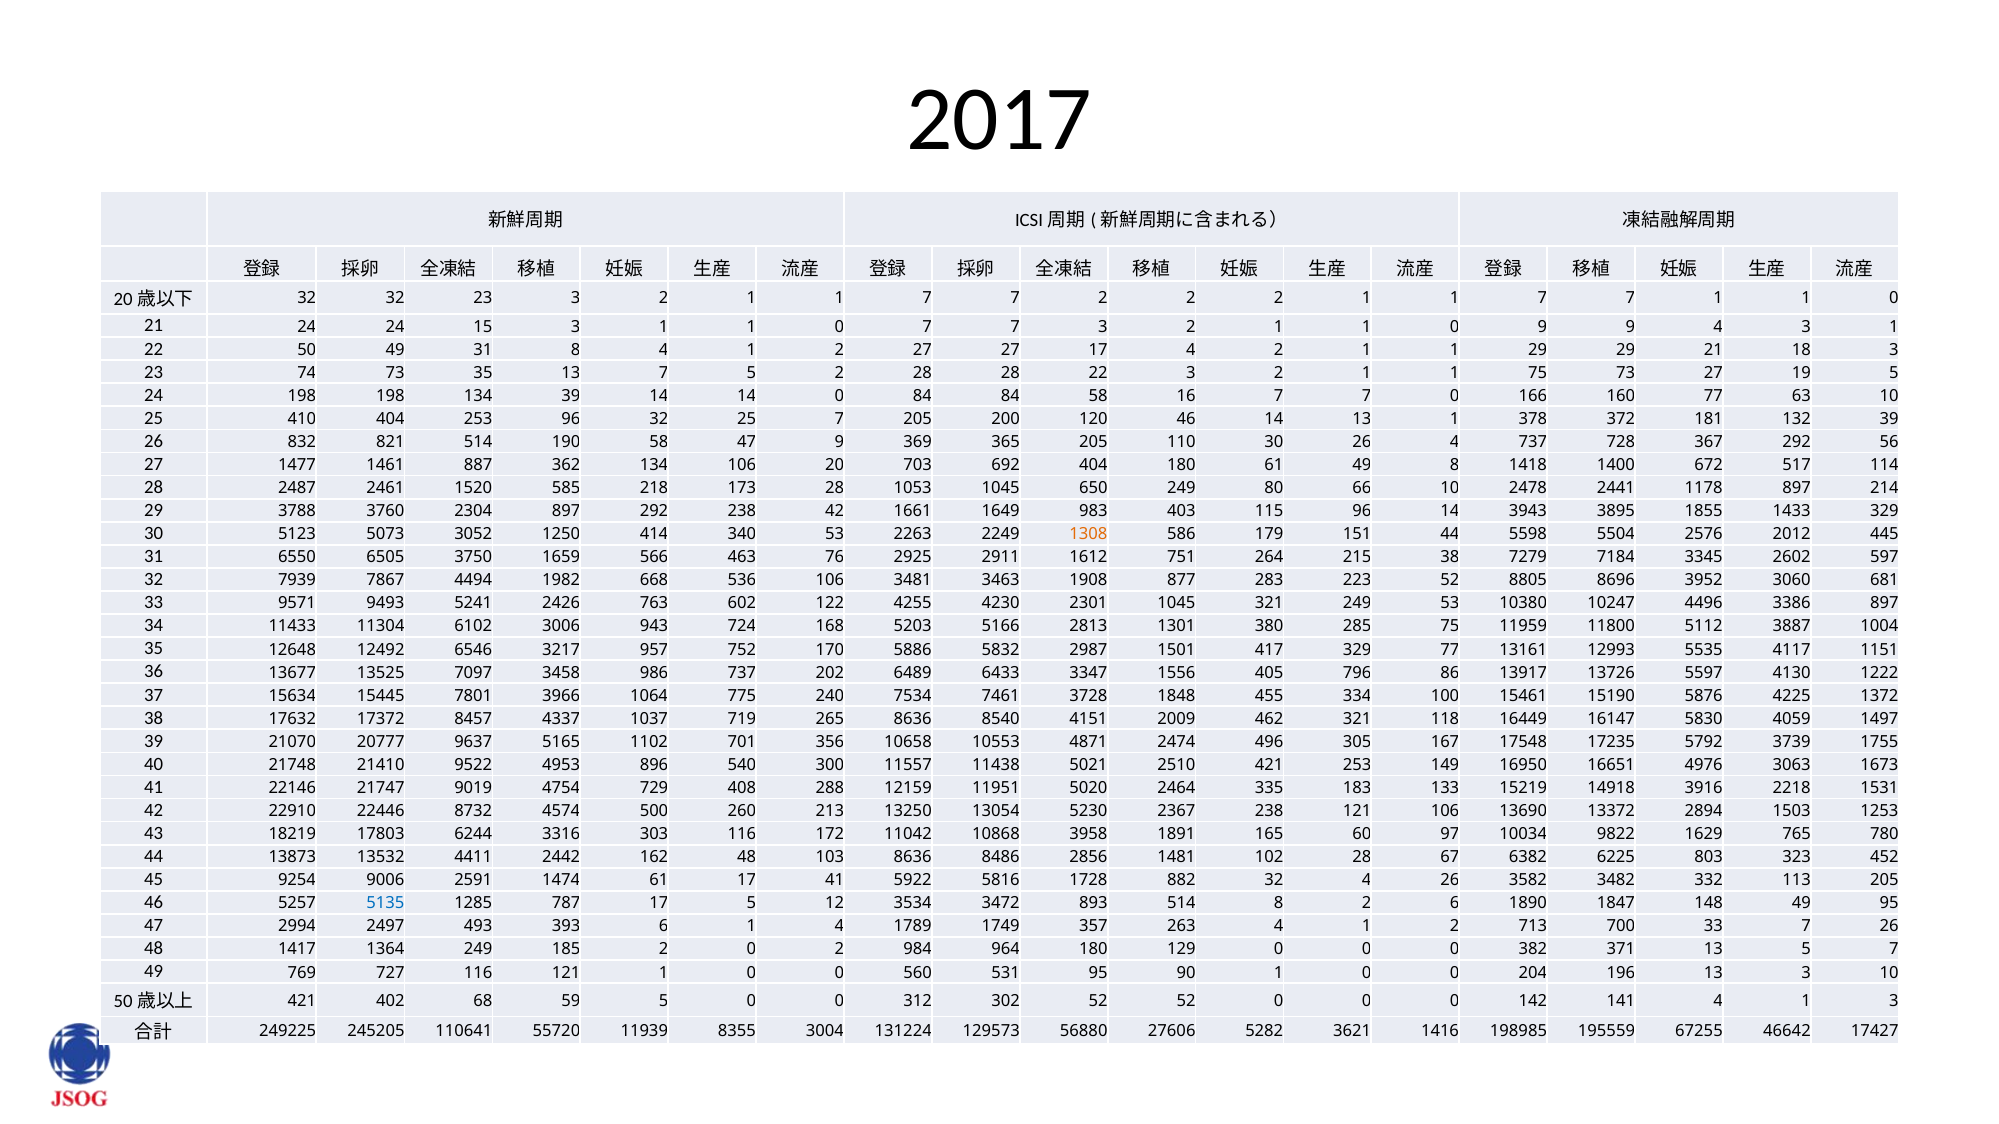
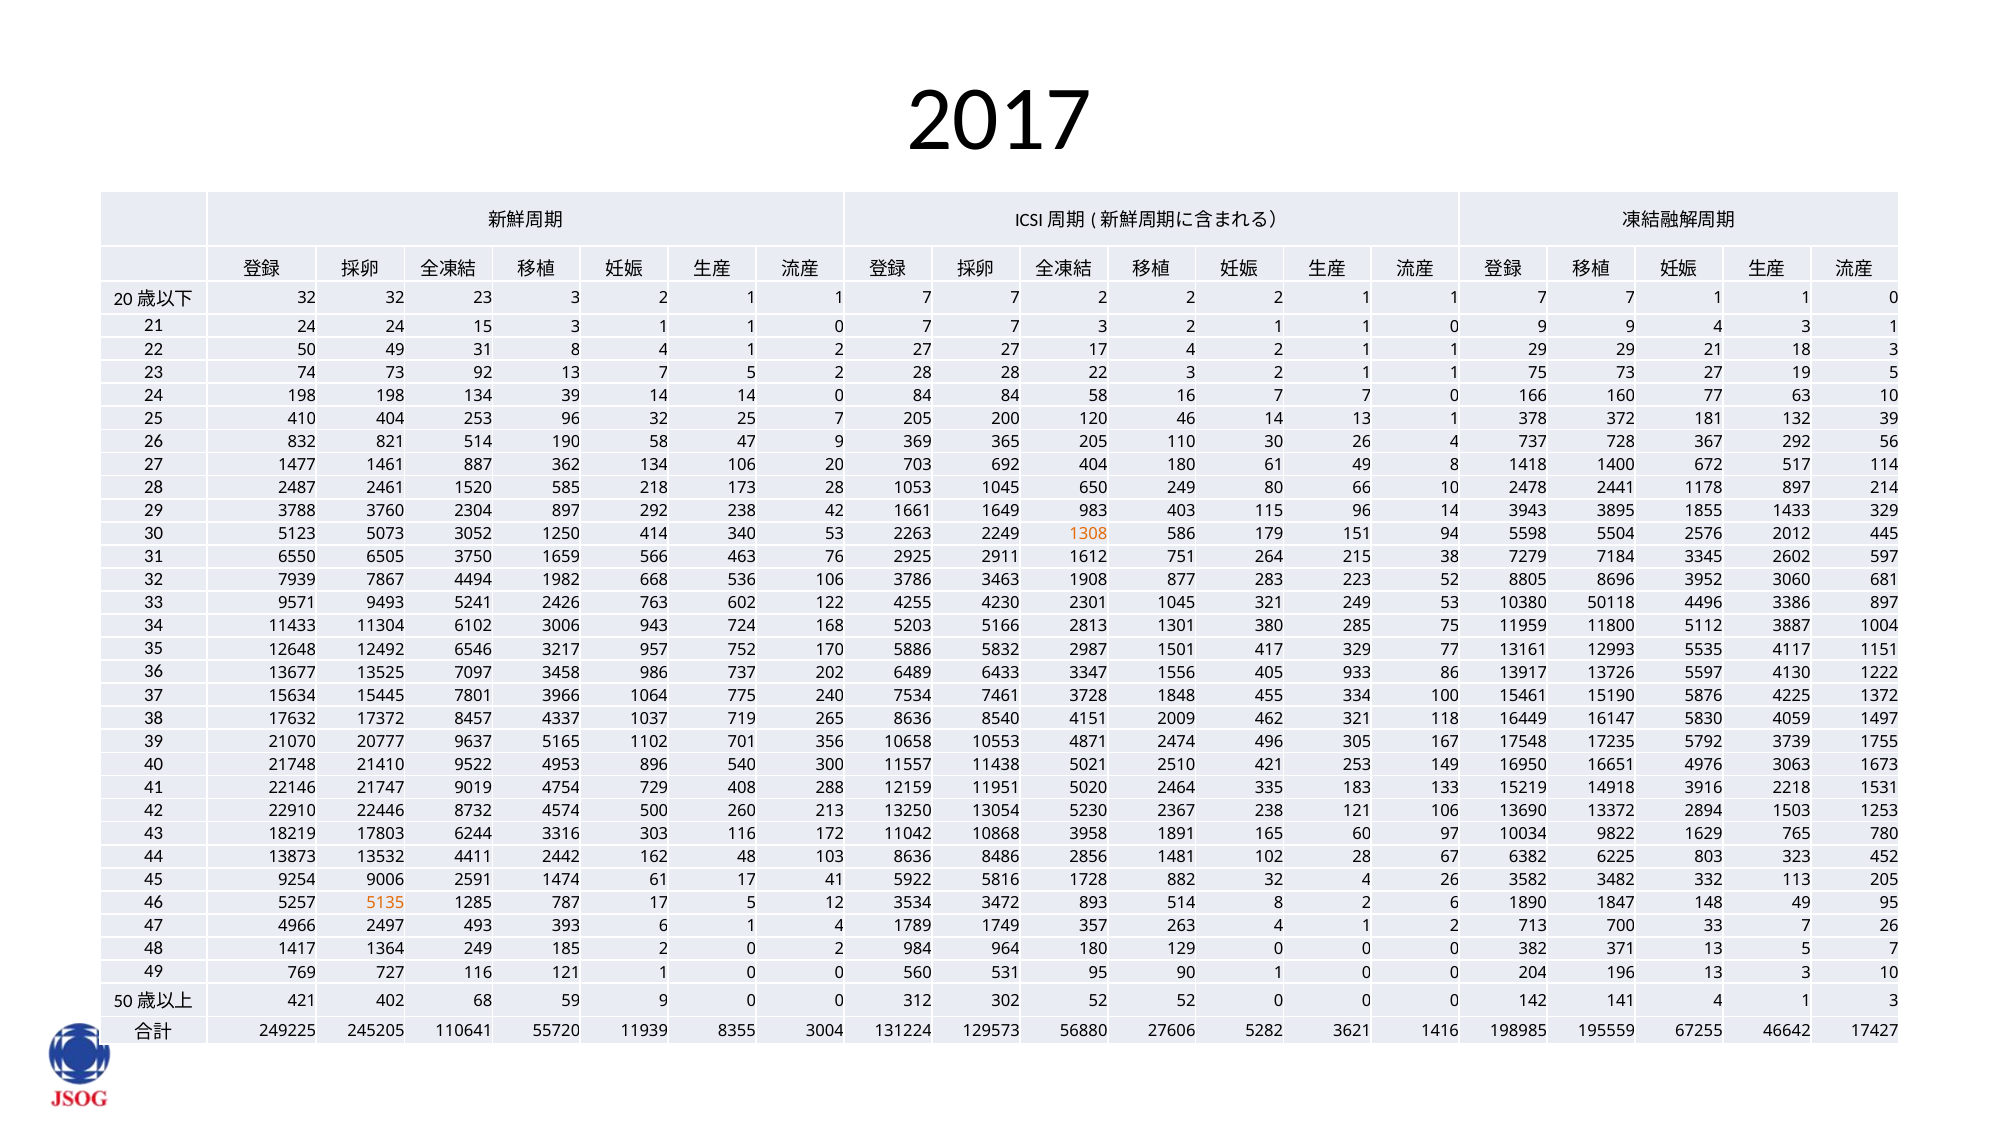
73 35: 35 -> 92 (483, 373)
151 44: 44 -> 94 (1450, 534)
3481: 3481 -> 3786 (913, 581)
10247: 10247 -> 50118 (1611, 604)
796: 796 -> 933 (1357, 673)
5135 colour: blue -> orange (385, 904)
2994: 2994 -> 4966 (297, 927)
59 5: 5 -> 9 (664, 1001)
